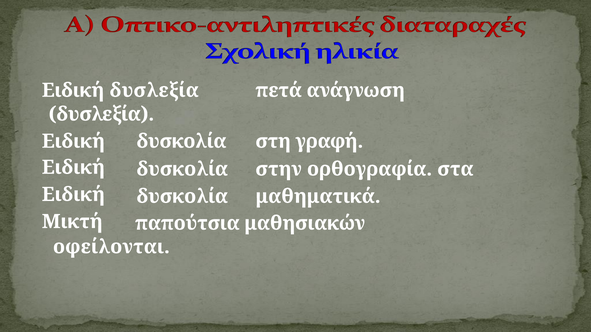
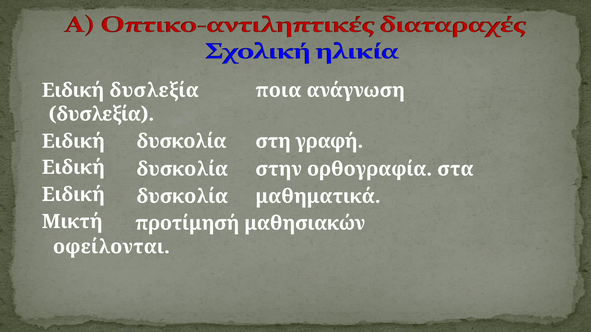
πετά: πετά -> ποια (278, 90)
παπούτσια: παπούτσια -> προτίμησή (187, 223)
